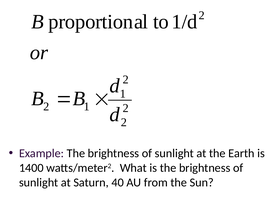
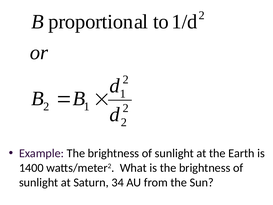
40: 40 -> 34 (118, 182)
